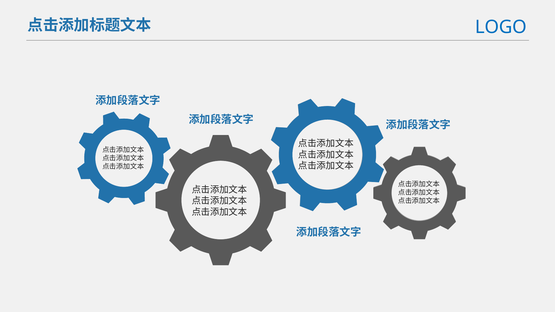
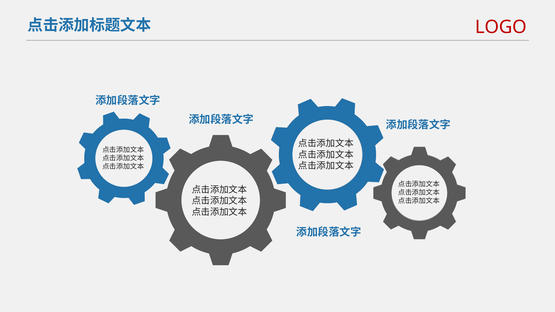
LOGO colour: blue -> red (501, 27)
